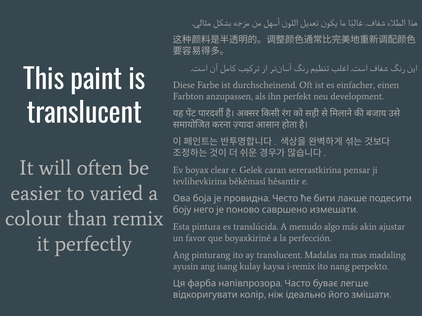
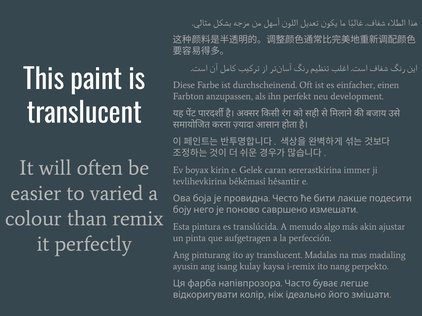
clear: clear -> kirin (220, 170)
pensar: pensar -> immer (357, 170)
favor: favor -> pinta (196, 238)
boyaxkirinê: boyaxkirinê -> aufgetragen (248, 238)
